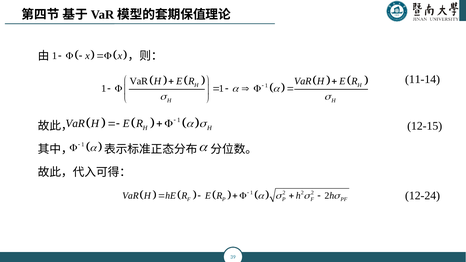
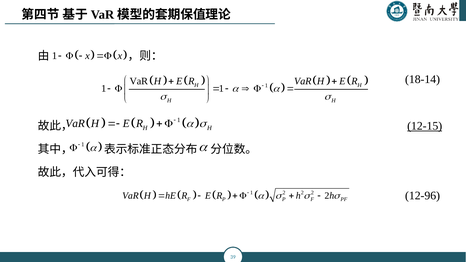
11-14: 11-14 -> 18-14 (423, 79)
12-15 underline: none -> present (425, 126)
12-24: 12-24 -> 12-96 (423, 196)
